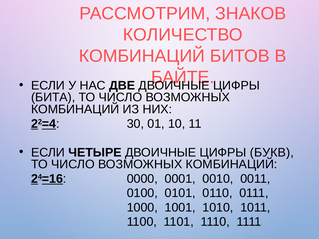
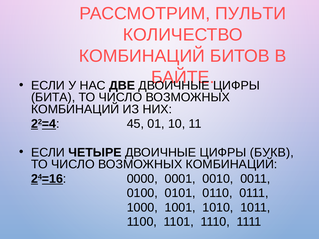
ЗНАКОВ: ЗНАКОВ -> ПУЛЬТИ (251, 13)
30: 30 -> 45 (135, 124)
